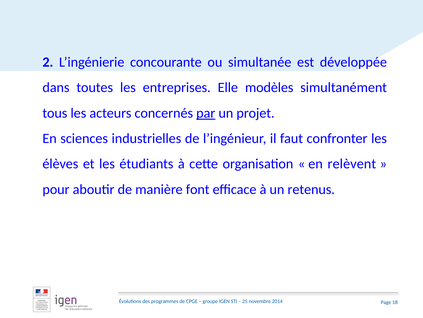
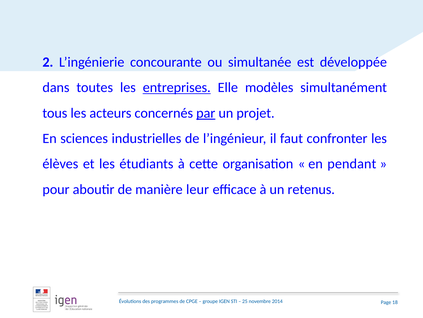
entreprises underline: none -> present (177, 87)
relèvent: relèvent -> pendant (352, 164)
font: font -> leur (198, 189)
